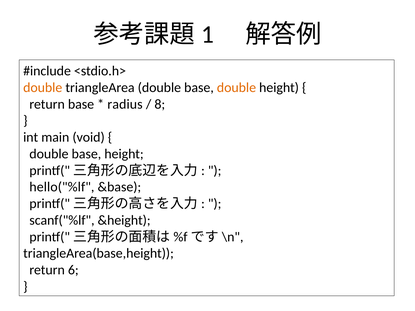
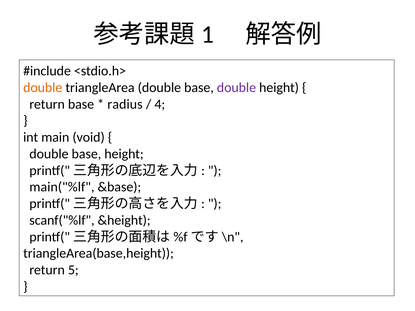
double colour: orange -> purple (236, 88)
8: 8 -> 4 (160, 104)
hello("%lf: hello("%lf -> main("%lf (62, 187)
6: 6 -> 5 (73, 270)
